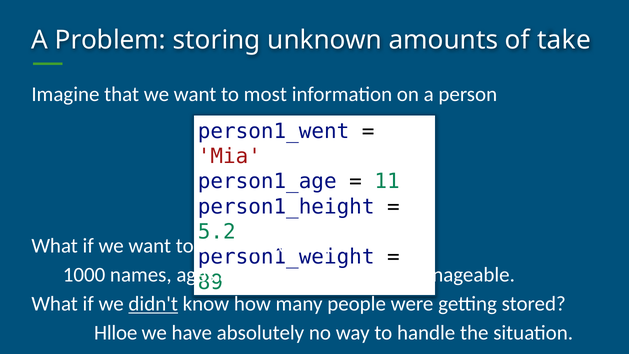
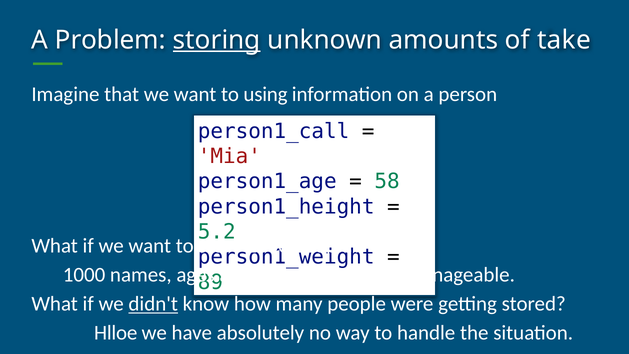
storing underline: none -> present (217, 40)
most: most -> using (266, 94)
person1_went: person1_went -> person1_call (274, 131)
11: 11 -> 58 (387, 181)
